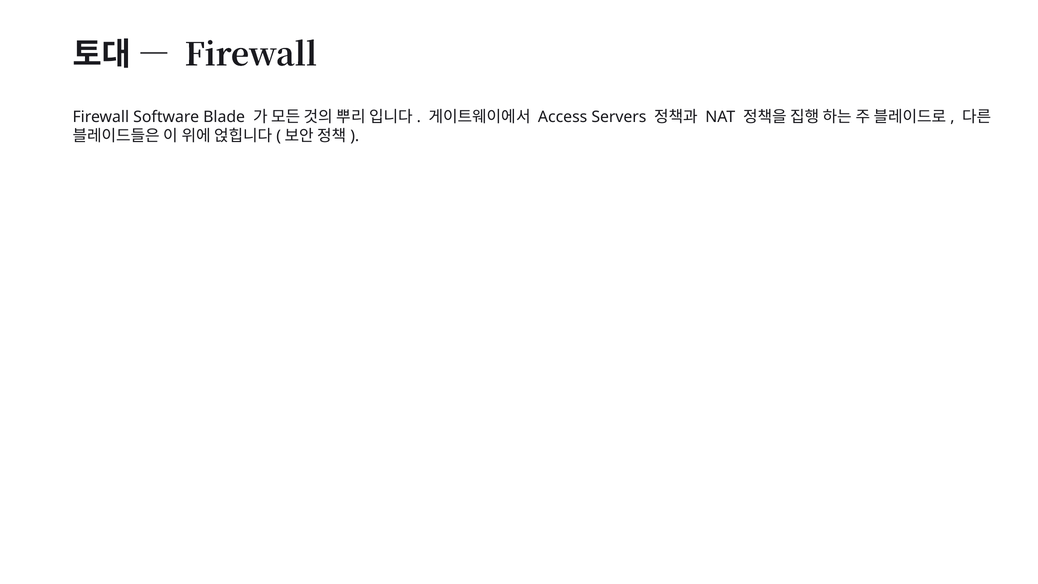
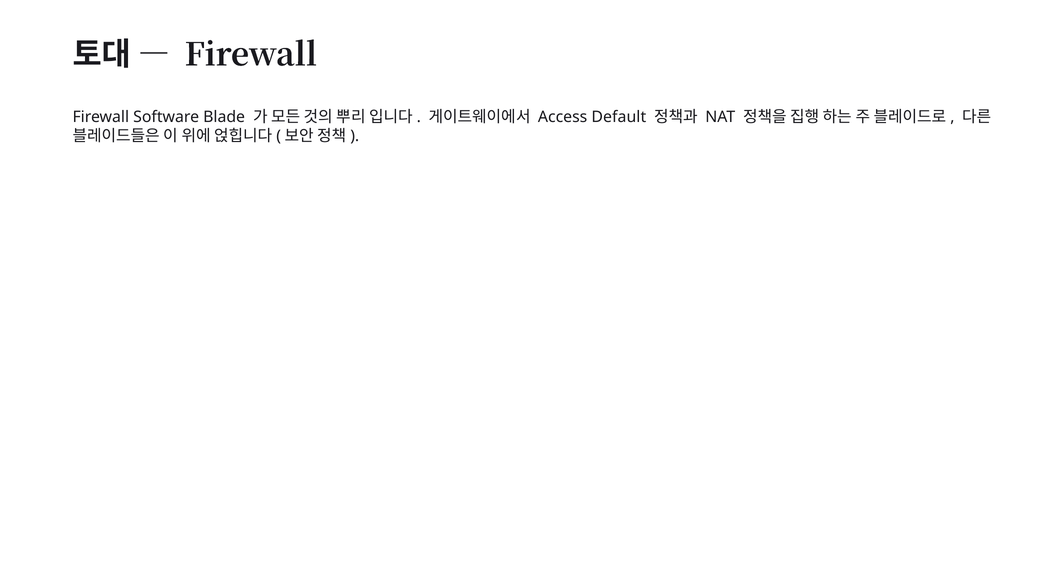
Servers: Servers -> Default (619, 117)
